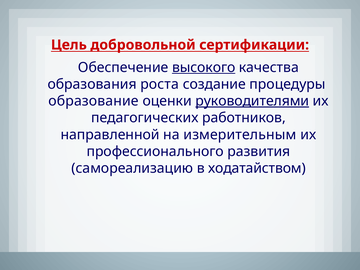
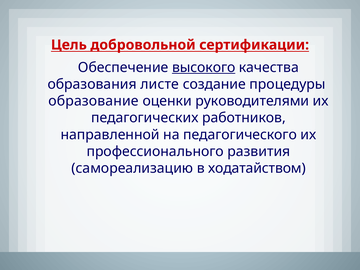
роста: роста -> листе (160, 84)
руководителями underline: present -> none (252, 101)
измерительным: измерительным -> педагогического (240, 135)
